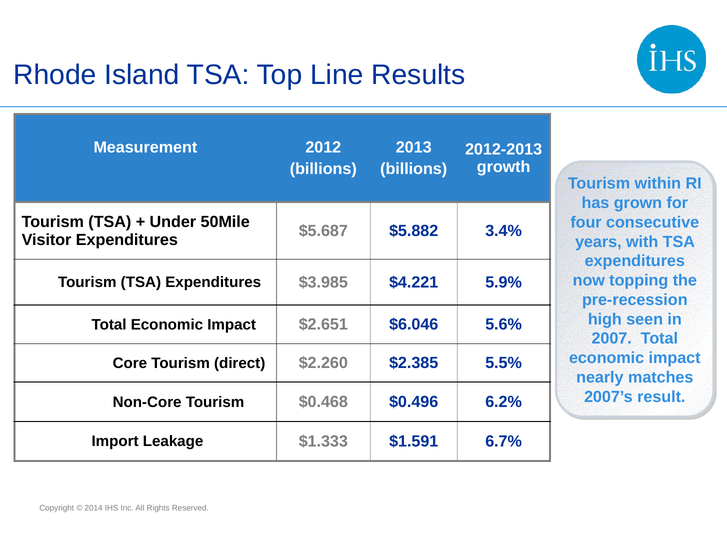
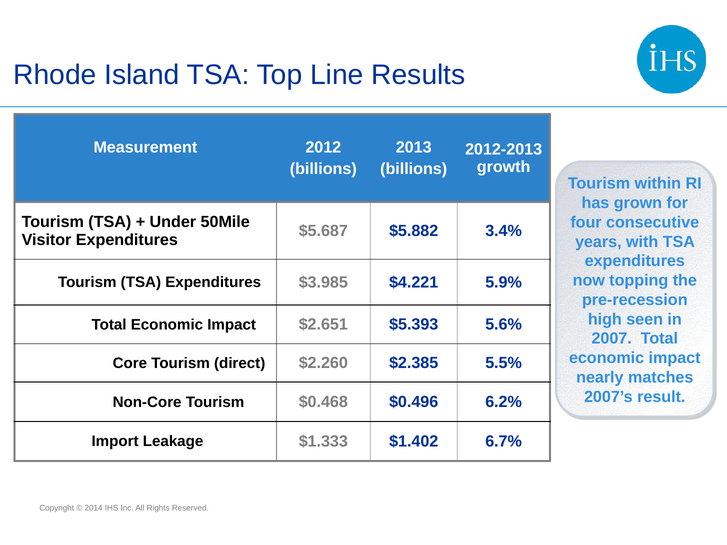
$6.046: $6.046 -> $5.393 (414, 325)
$1.591: $1.591 -> $1.402 (414, 442)
